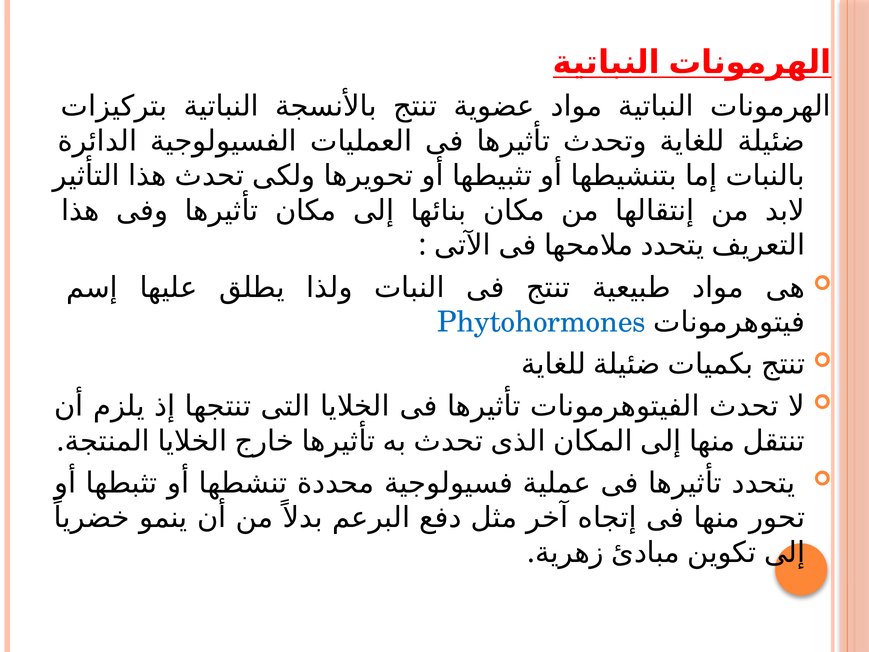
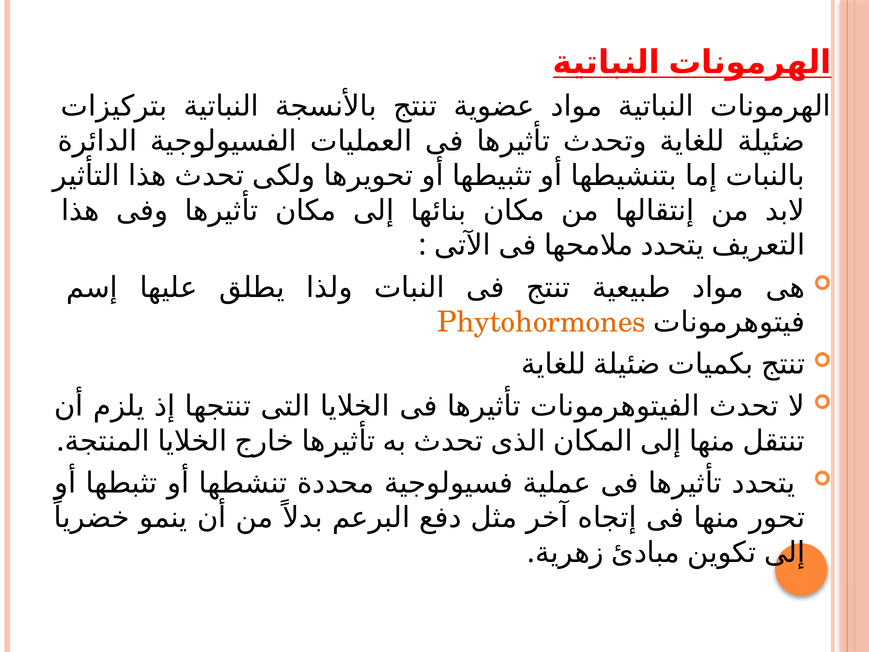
Phytohormones colour: blue -> orange (542, 322)
